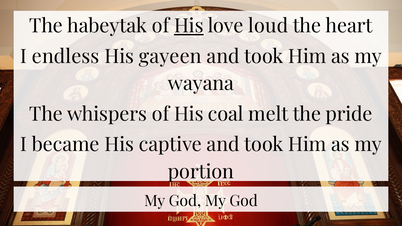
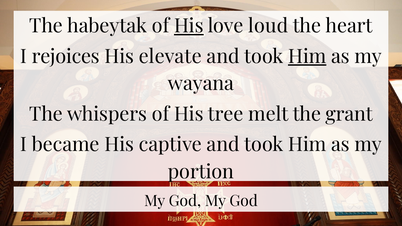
endless: endless -> rejoices (66, 57)
gayeen: gayeen -> elevate (170, 57)
Him underline: none -> present (307, 57)
coal: coal -> tree (226, 114)
pride: pride -> grant (349, 114)
